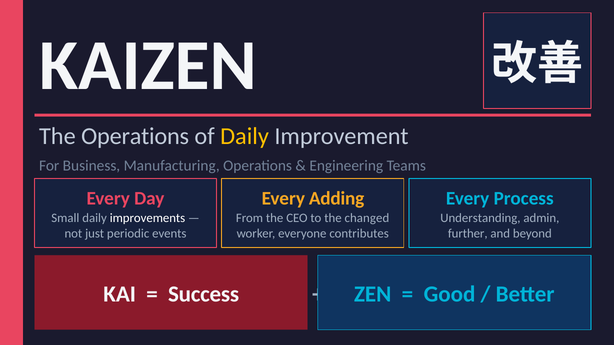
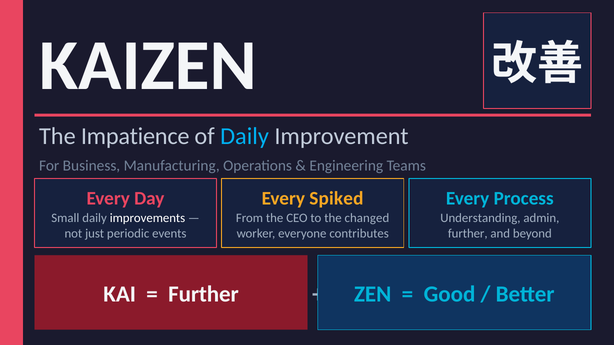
The Operations: Operations -> Impatience (135, 136)
Daily colour: yellow -> light blue (245, 136)
Adding: Adding -> Spiked (336, 199)
Success: Success -> Further (203, 294)
